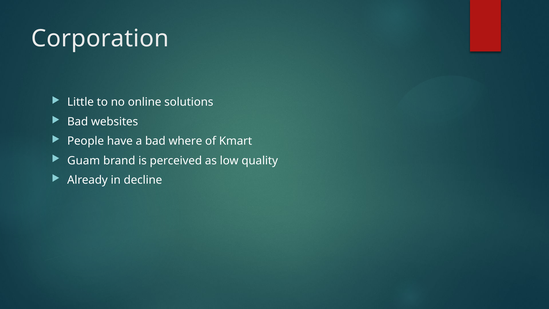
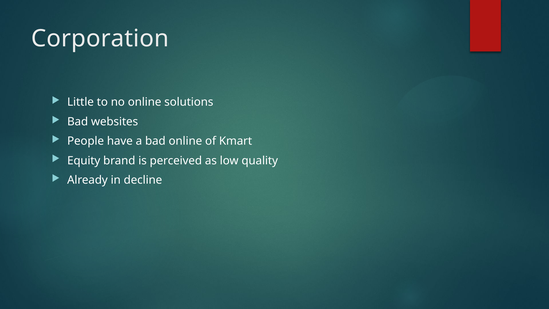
bad where: where -> online (185, 141)
Guam: Guam -> Equity (84, 161)
